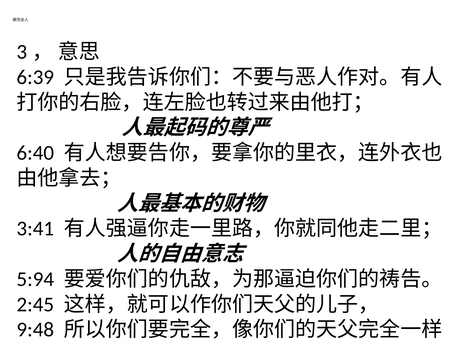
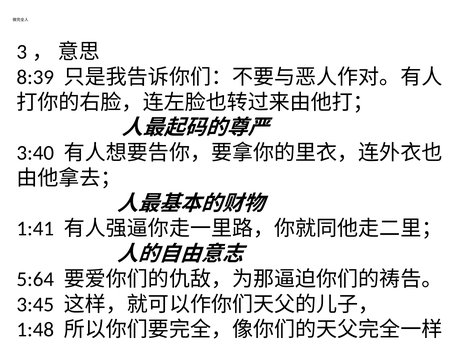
6:39: 6:39 -> 8:39 (35, 77)
6:40: 6:40 -> 3:40 (35, 153)
3:41: 3:41 -> 1:41 (35, 229)
5:94: 5:94 -> 5:64 (35, 279)
2:45: 2:45 -> 3:45 (35, 304)
9:48: 9:48 -> 1:48 (35, 329)
